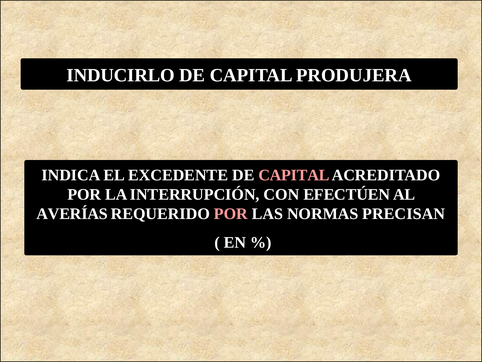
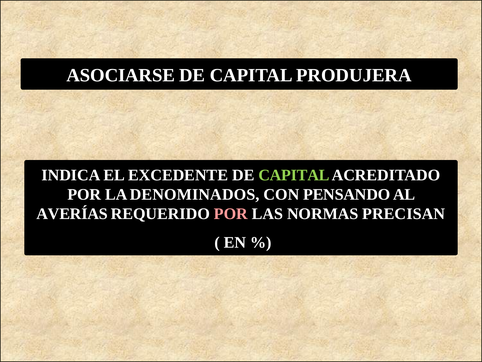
INDUCIRLO: INDUCIRLO -> ASOCIARSE (121, 75)
CAPITAL colour: pink -> light green (294, 175)
INTERRUPCIÓN: INTERRUPCIÓN -> DENOMINADOS (195, 194)
EFECTÚEN: EFECTÚEN -> PENSANDO (347, 194)
